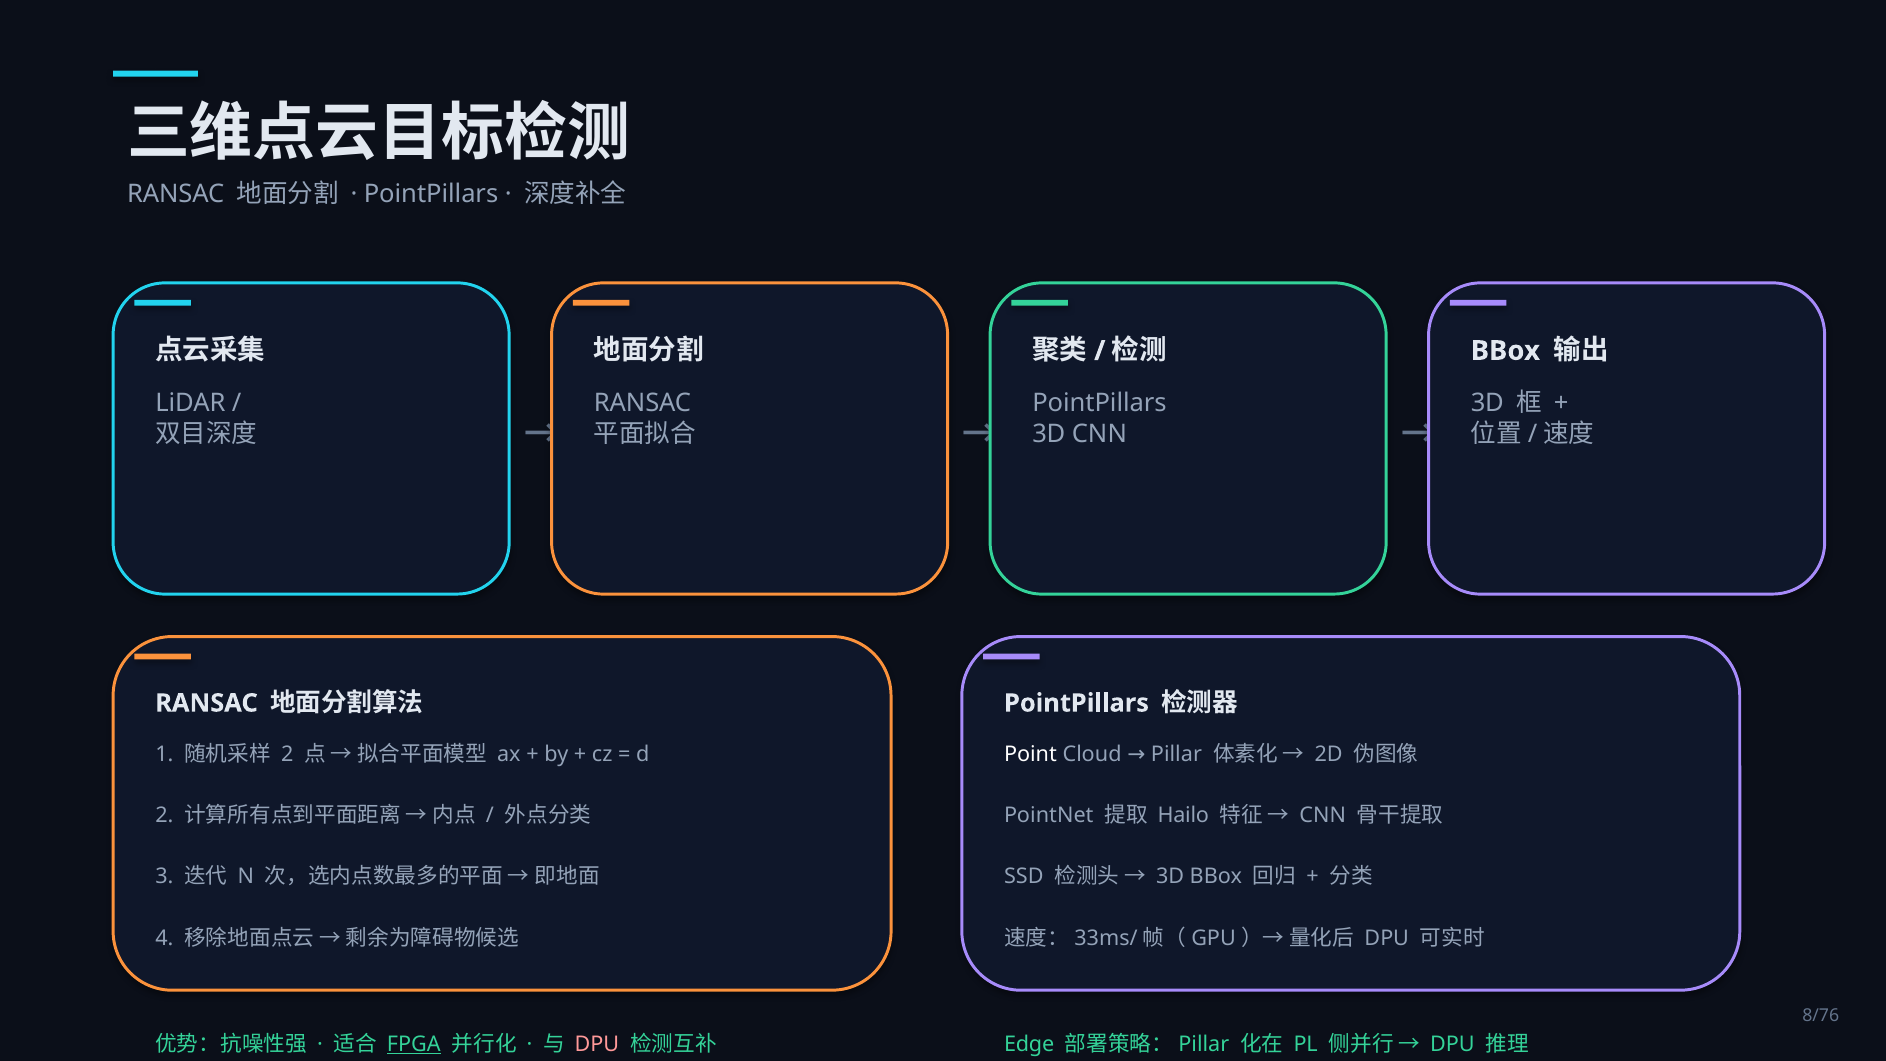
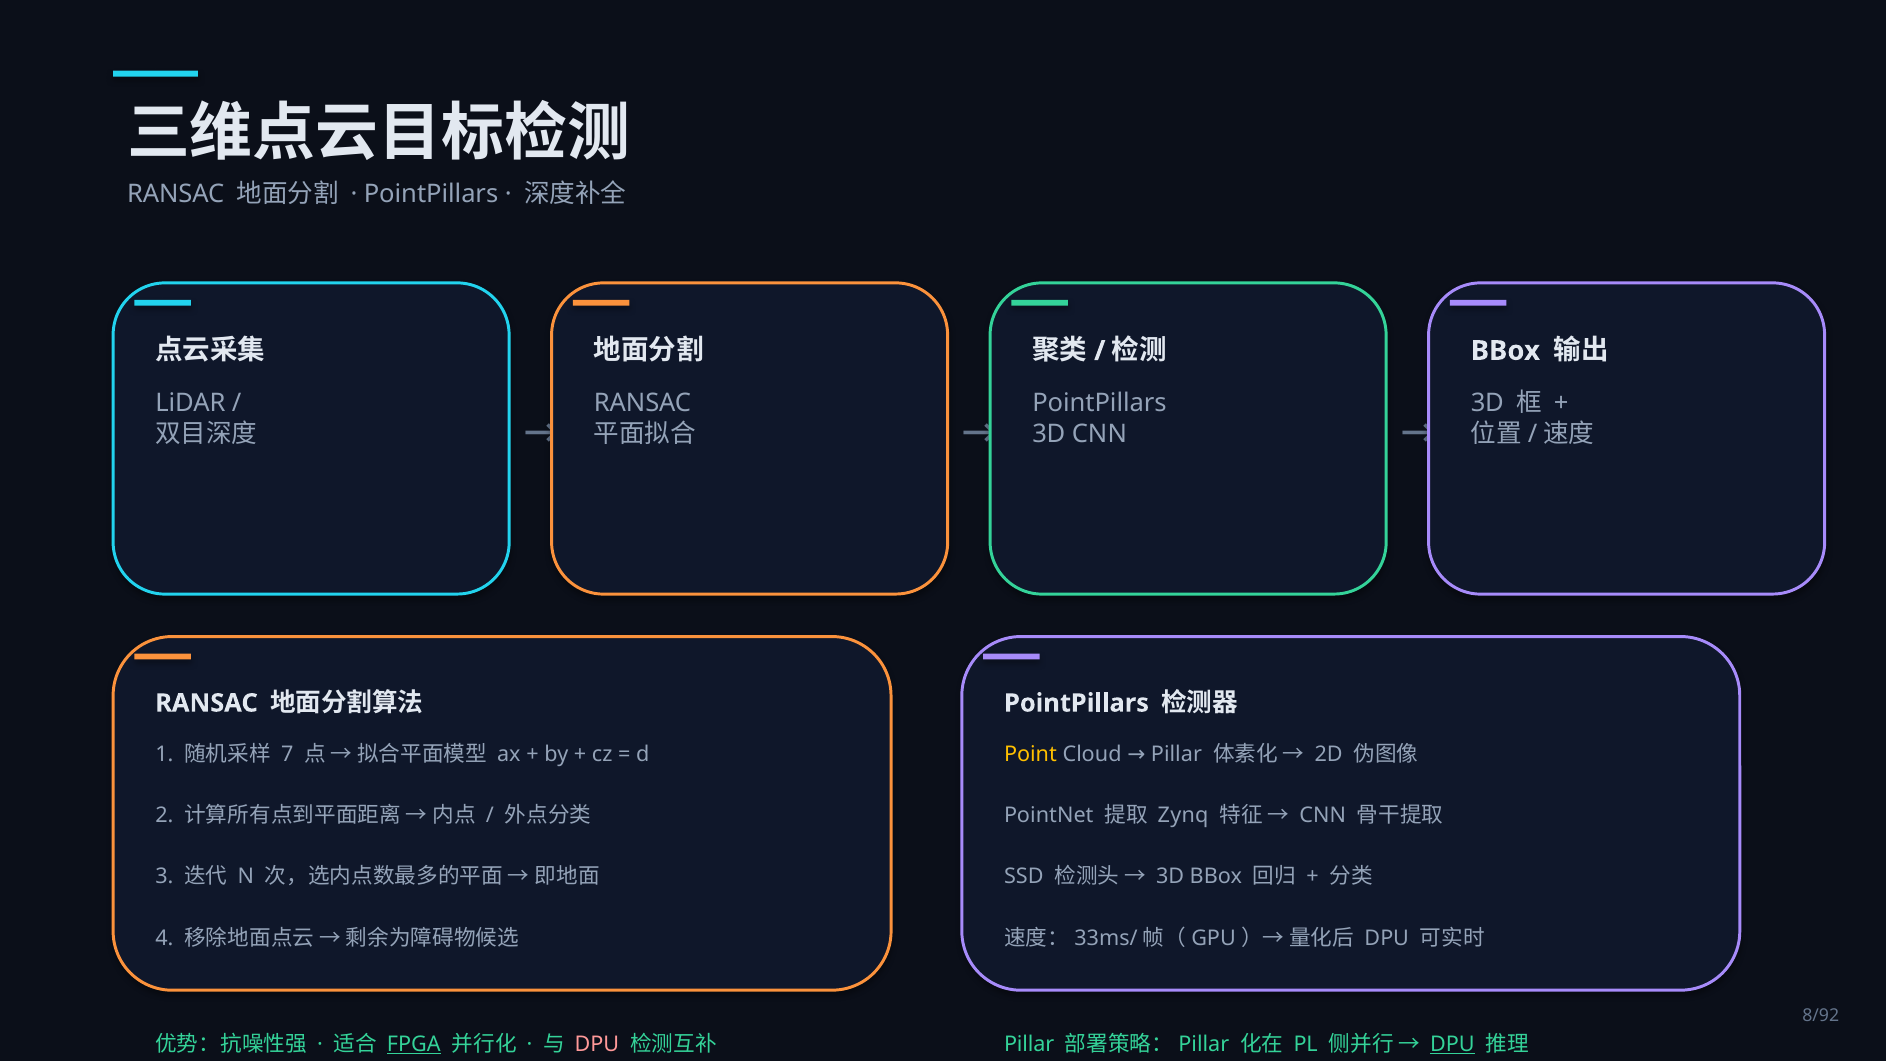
2: 2 -> 7 (287, 754)
Point colour: white -> yellow (1030, 754)
Hailo: Hailo -> Zynq (1183, 815)
8/76: 8/76 -> 8/92 (1821, 1016)
Edge: Edge -> Pillar (1029, 1044)
DPU underline: none -> present (1453, 1044)
